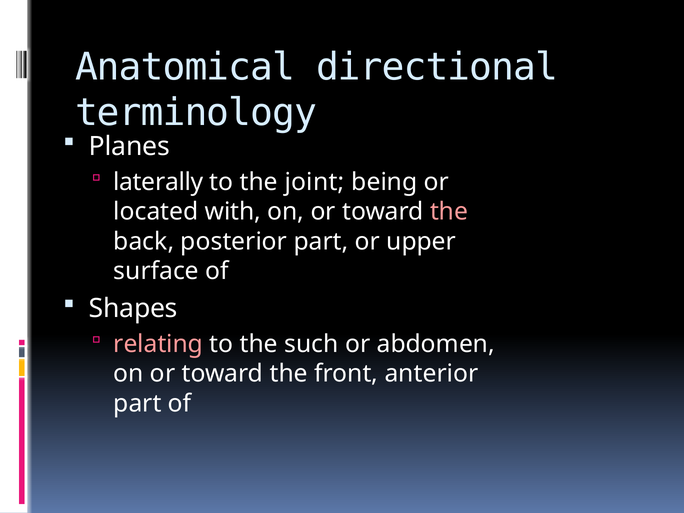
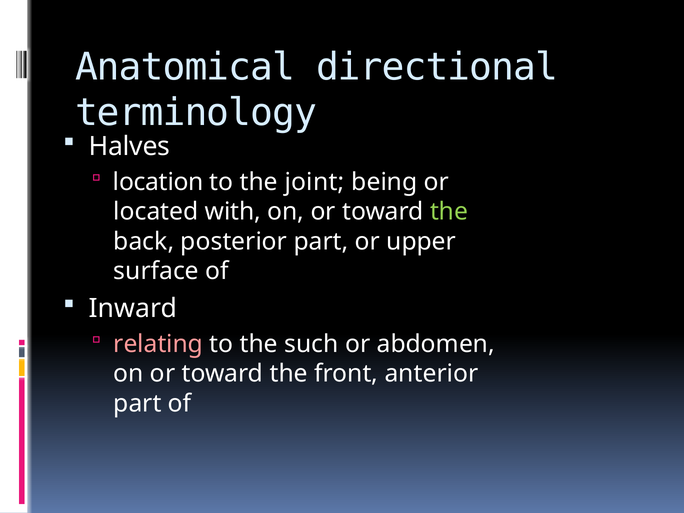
Planes: Planes -> Halves (129, 147)
laterally: laterally -> location (158, 182)
the colour: pink -> light green (449, 212)
Shapes: Shapes -> Inward (133, 309)
